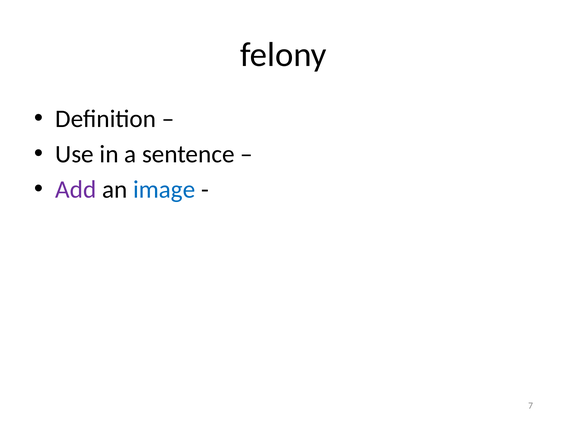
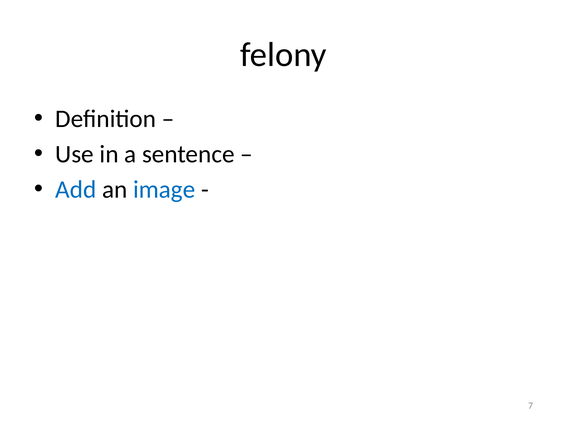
Add colour: purple -> blue (76, 190)
